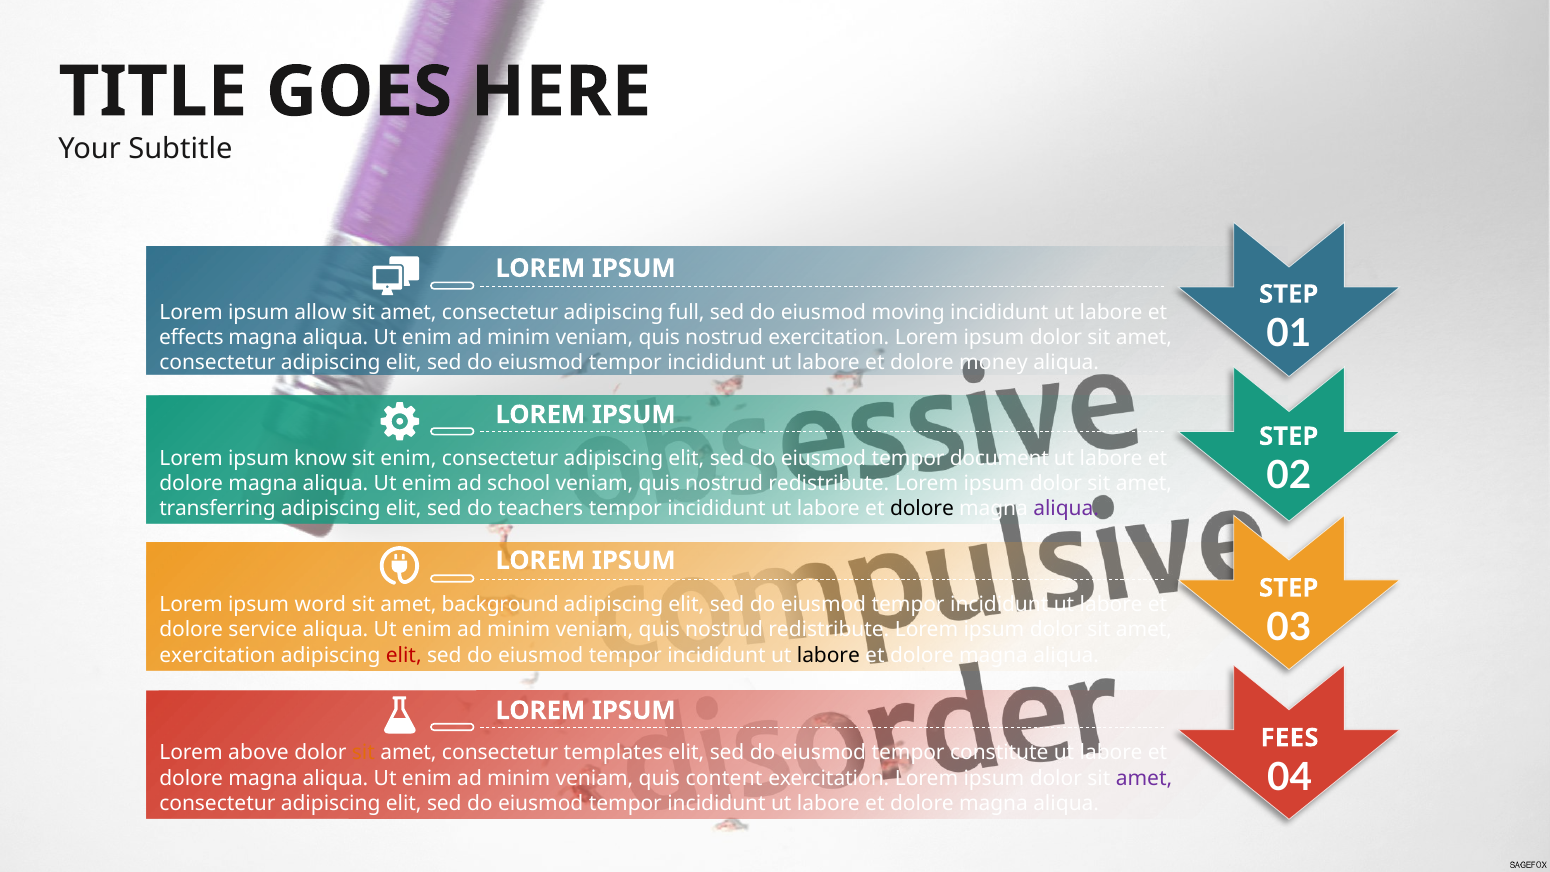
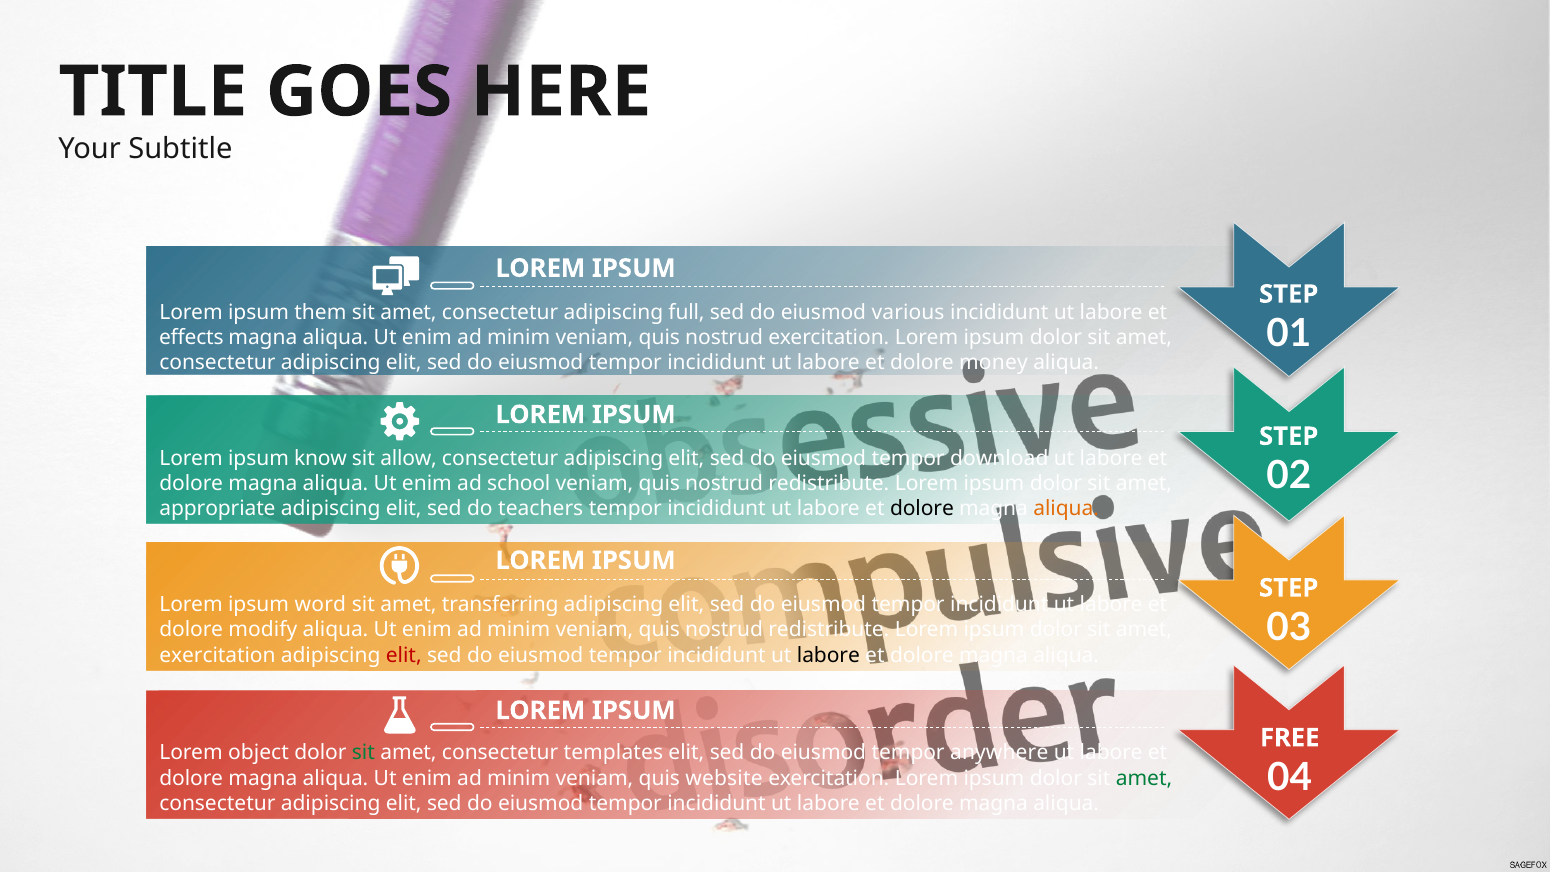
allow: allow -> them (320, 312)
moving: moving -> various (908, 312)
sit enim: enim -> allow (409, 458)
document: document -> download (999, 458)
transferring: transferring -> appropriate (217, 509)
aliqua colour: purple -> orange (1066, 509)
background: background -> transferring (500, 605)
service: service -> modify (263, 630)
FEES: FEES -> FREE (1290, 738)
above: above -> object (258, 753)
sit colour: orange -> green (363, 753)
constitute: constitute -> anywhere (999, 753)
content: content -> website (724, 778)
amet colour: purple -> green (1144, 778)
